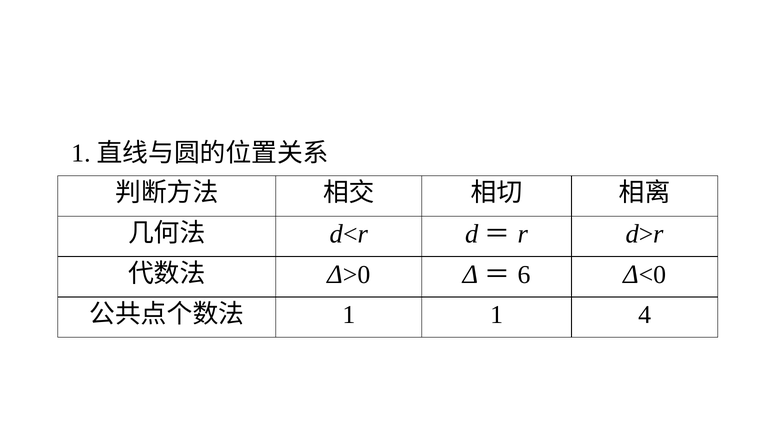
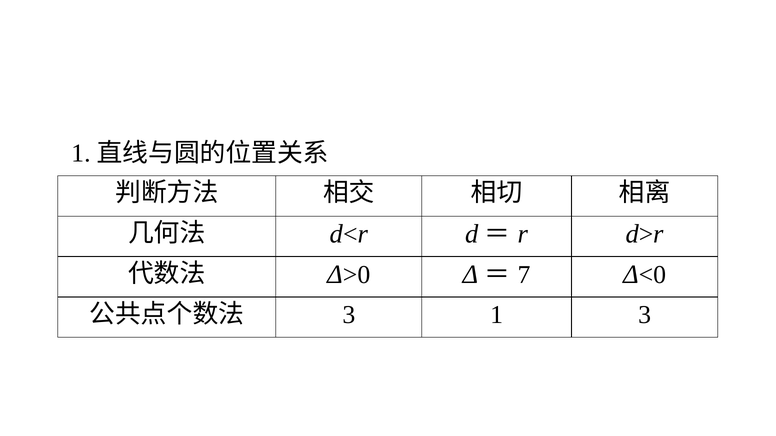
6: 6 -> 7 (524, 275)
1: 1 -> 3 (349, 315)
1 4: 4 -> 3 (645, 315)
